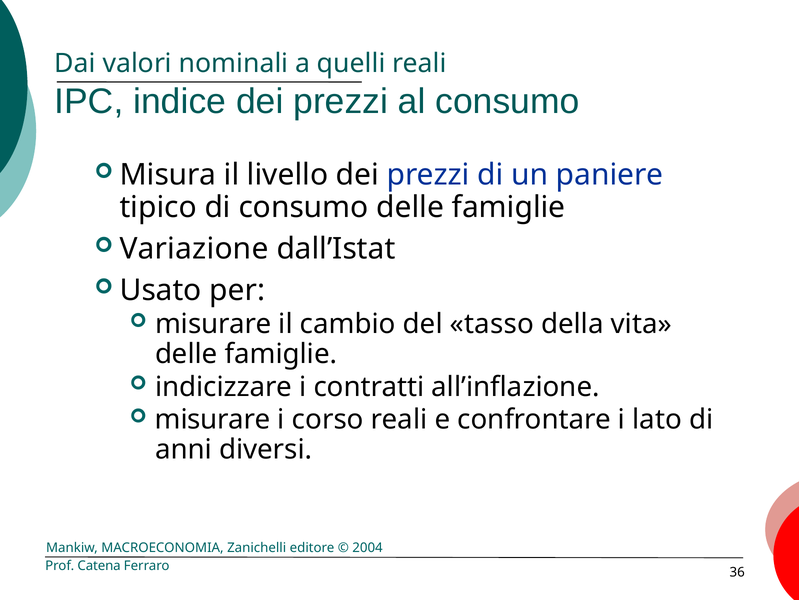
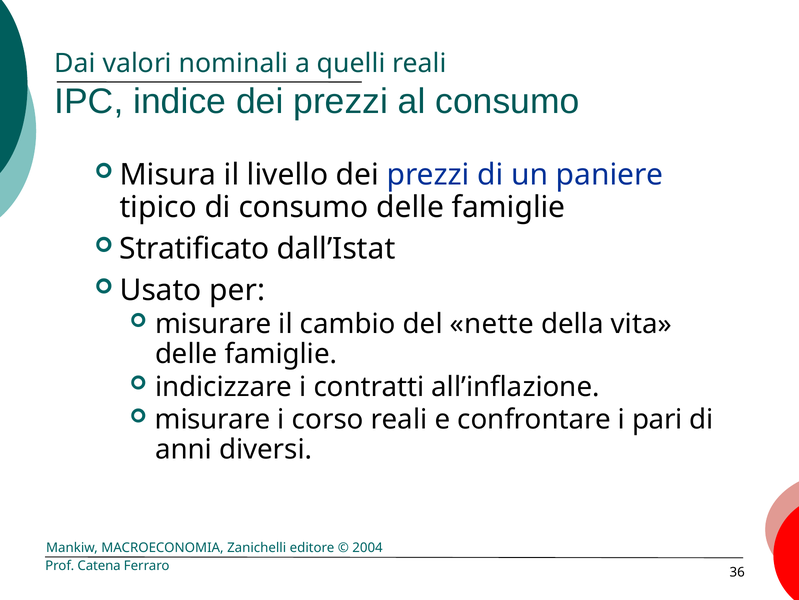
Variazione: Variazione -> Stratificato (194, 248)
tasso: tasso -> nette (492, 324)
lato: lato -> pari (657, 419)
